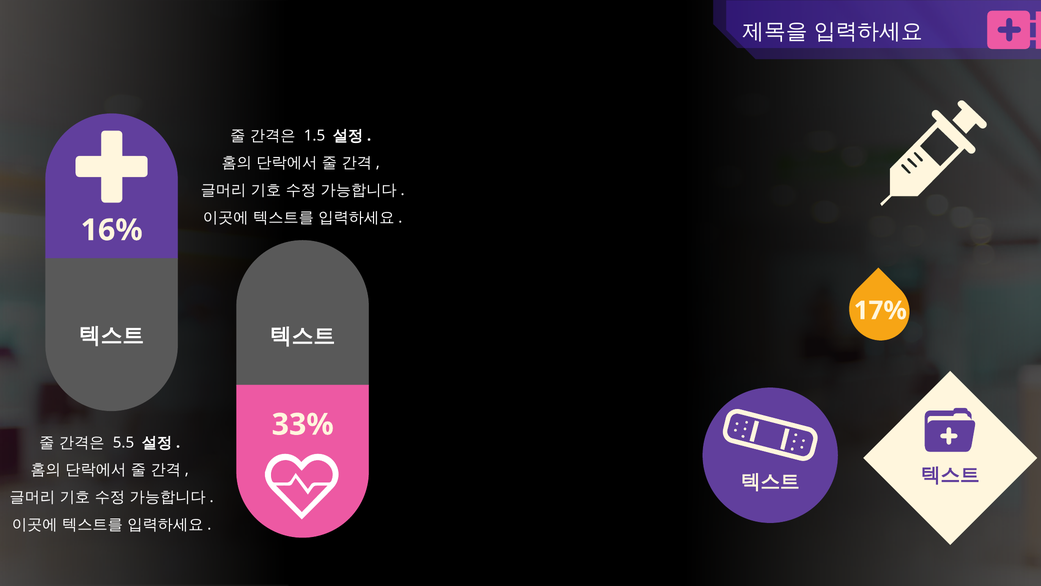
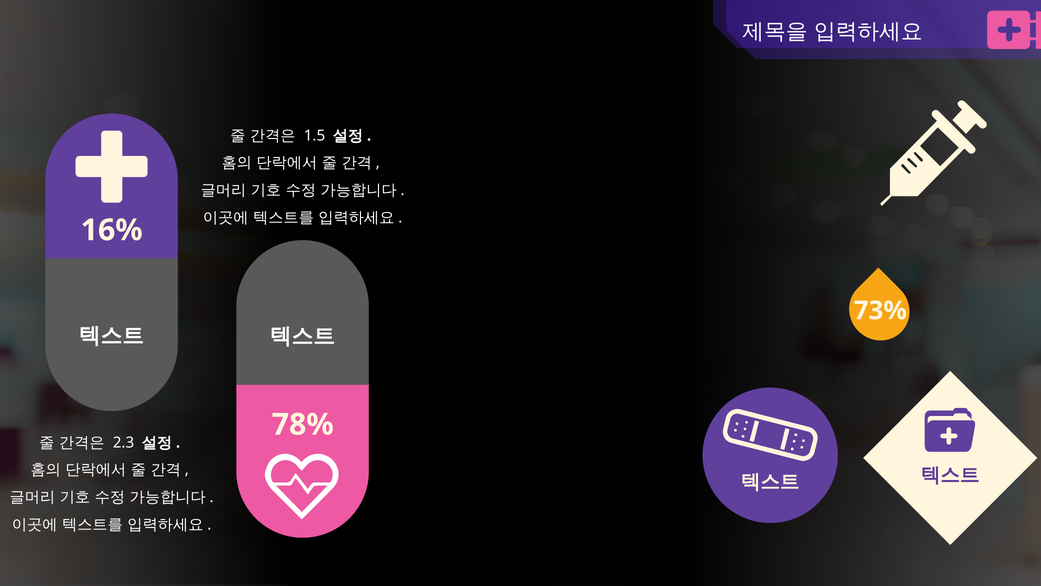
17%: 17% -> 73% (880, 310)
33%: 33% -> 78% (303, 424)
5.5: 5.5 -> 2.3 (124, 442)
